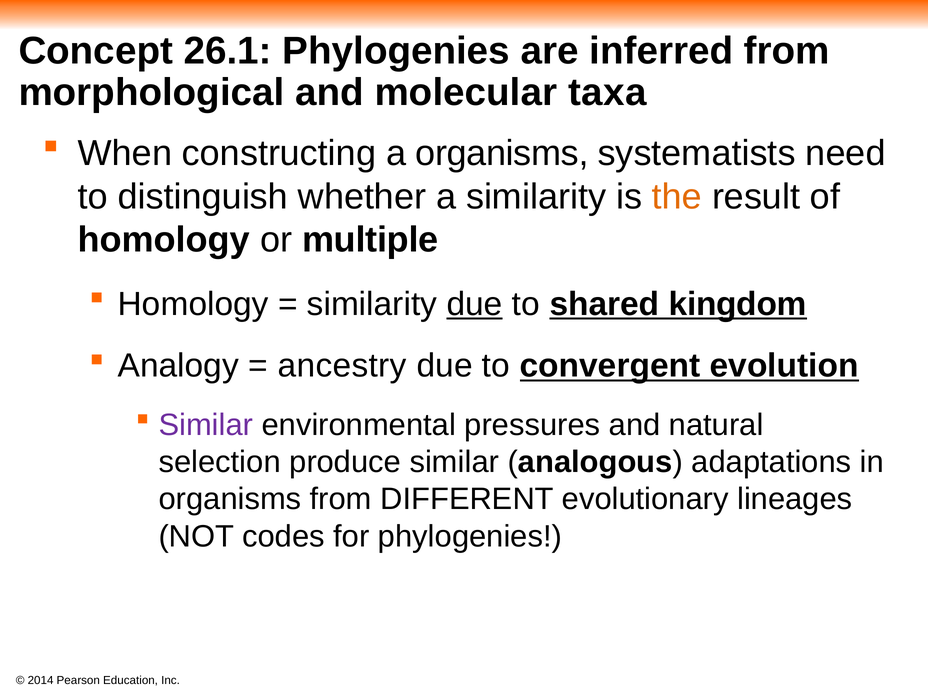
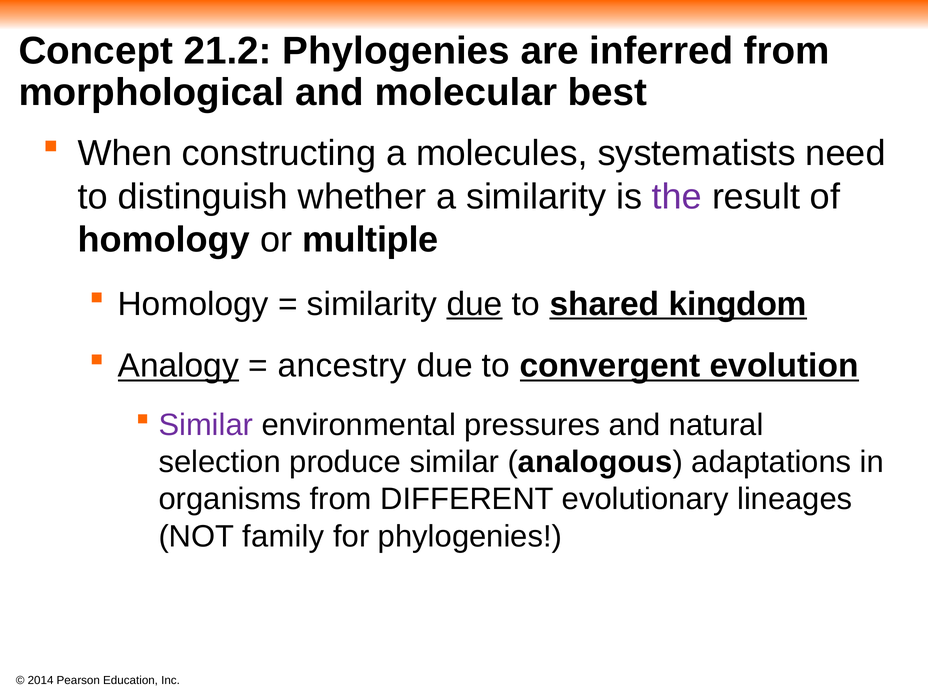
26.1: 26.1 -> 21.2 (228, 51)
taxa: taxa -> best (608, 93)
a organisms: organisms -> molecules (502, 153)
the colour: orange -> purple (677, 197)
Analogy underline: none -> present (178, 366)
codes: codes -> family (283, 536)
